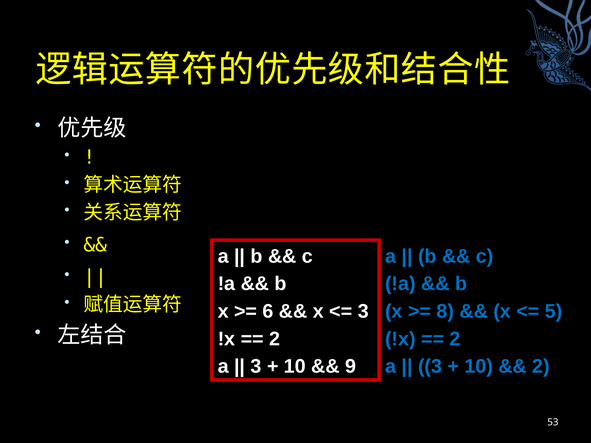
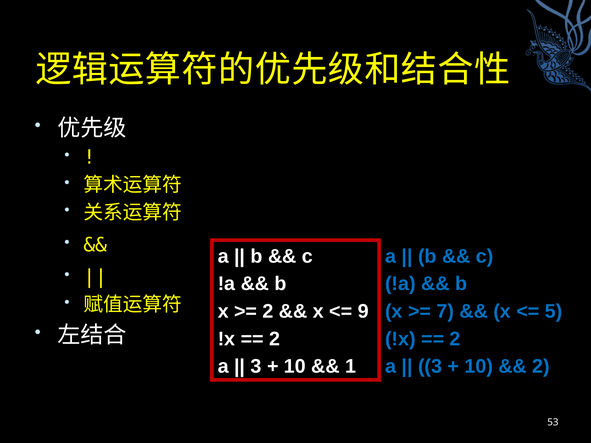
6: 6 -> 2 (268, 312)
3: 3 -> 9 (363, 312)
8: 8 -> 7 (445, 312)
9: 9 -> 1 (351, 367)
